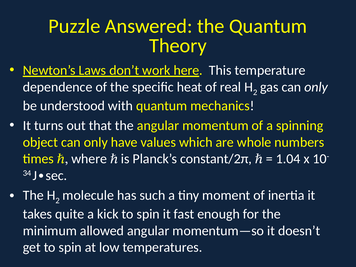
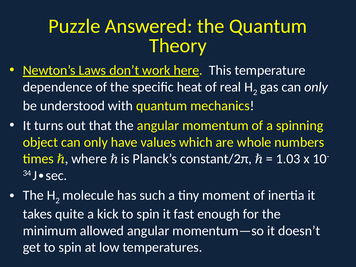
1.04: 1.04 -> 1.03 (288, 159)
